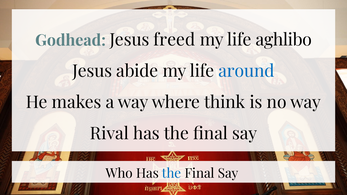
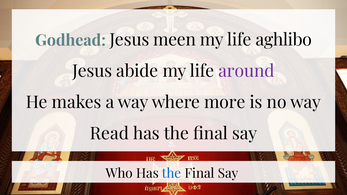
freed: freed -> meen (175, 40)
around colour: blue -> purple (246, 71)
think: think -> more (225, 102)
Rival: Rival -> Read (109, 134)
